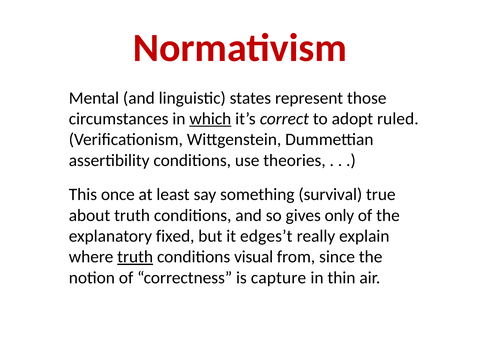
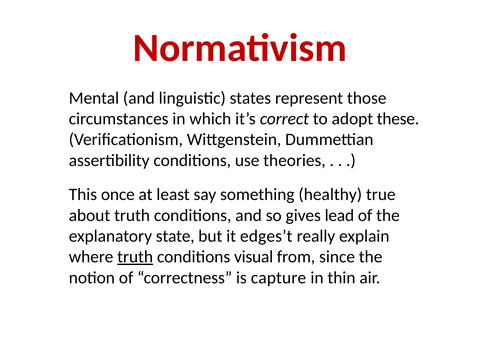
which underline: present -> none (210, 119)
ruled: ruled -> these (398, 119)
survival: survival -> healthy (330, 195)
only: only -> lead (339, 215)
fixed: fixed -> state (175, 236)
